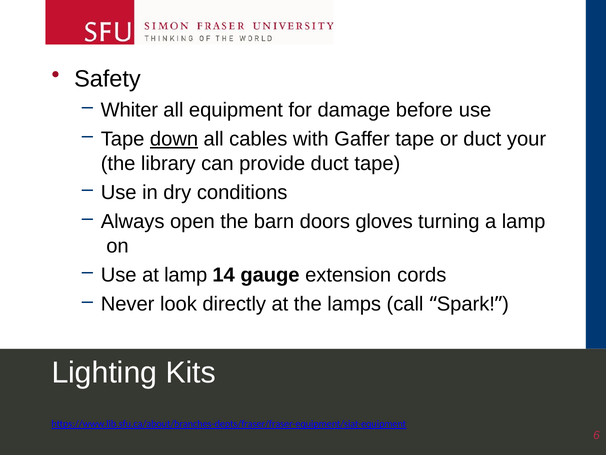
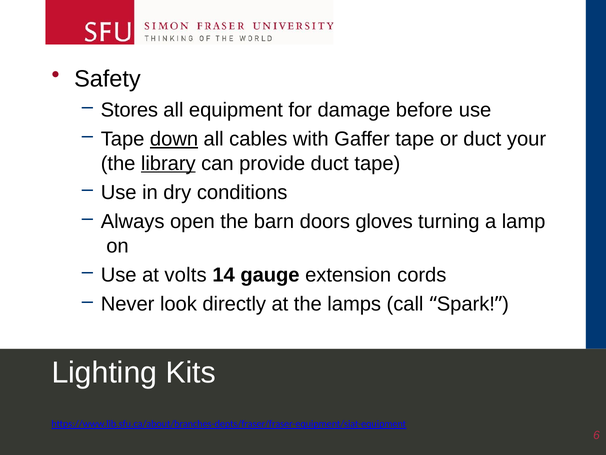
Whiter: Whiter -> Stores (129, 110)
library underline: none -> present (168, 163)
at lamp: lamp -> volts (186, 275)
